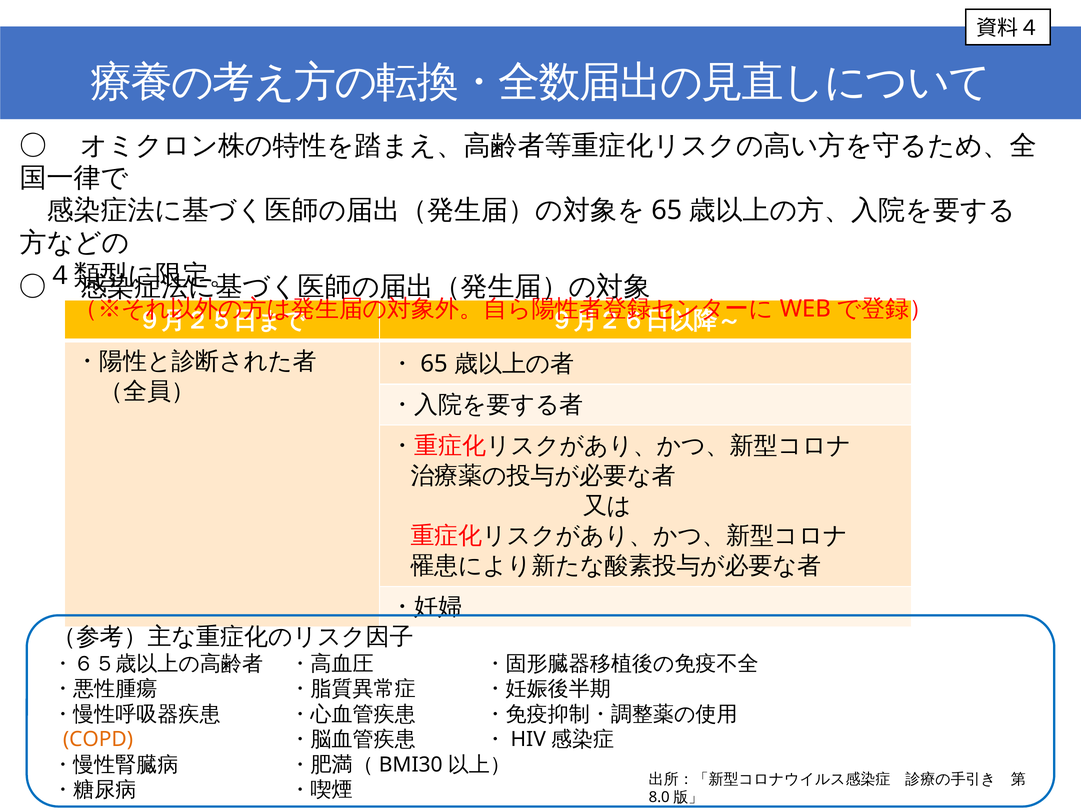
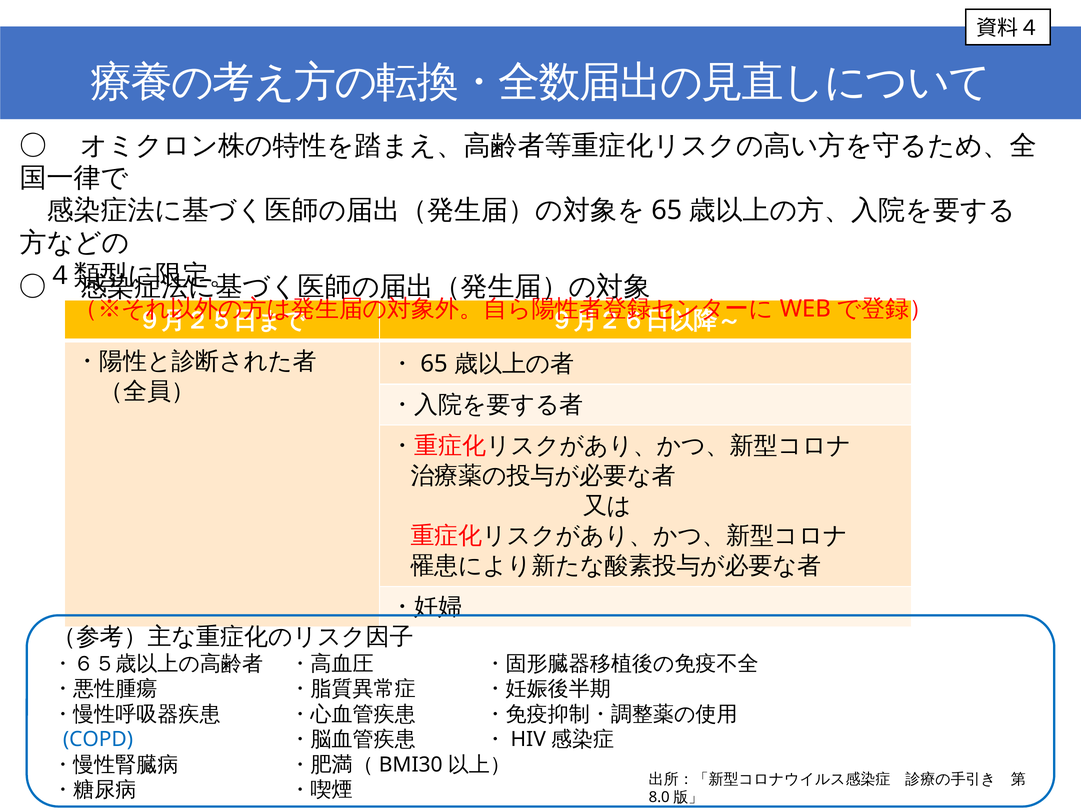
COPD colour: orange -> blue (98, 739)
